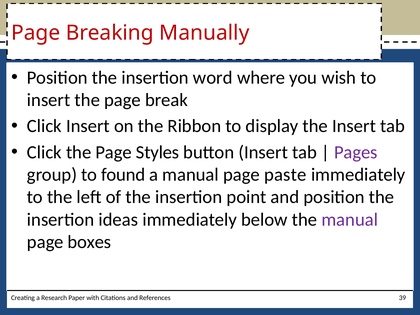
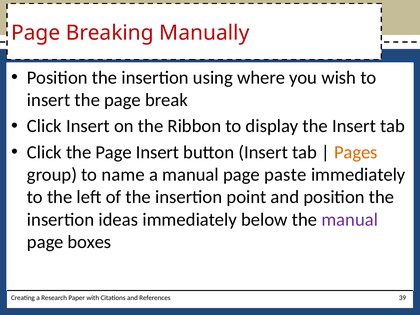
word: word -> using (213, 78)
Page Styles: Styles -> Insert (158, 152)
Pages colour: purple -> orange (356, 152)
found: found -> name (123, 175)
